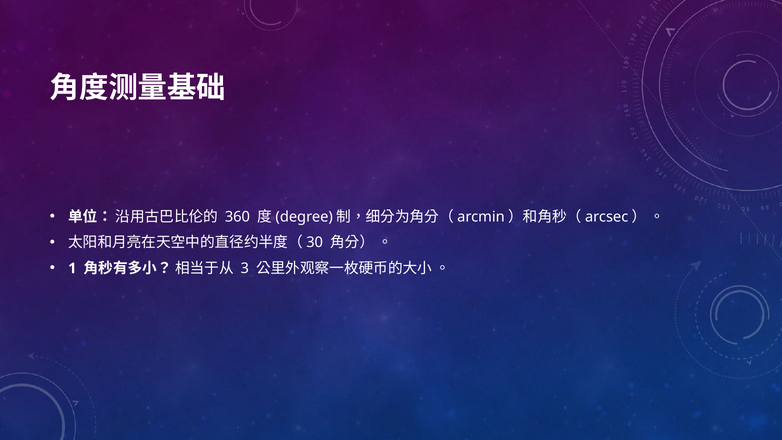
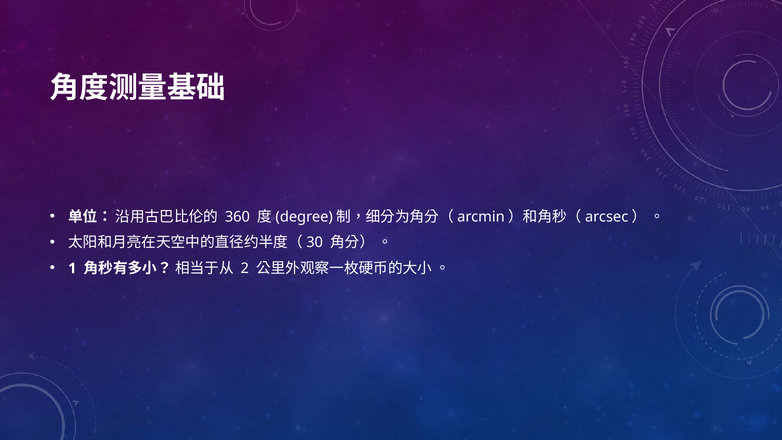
3: 3 -> 2 (245, 268)
